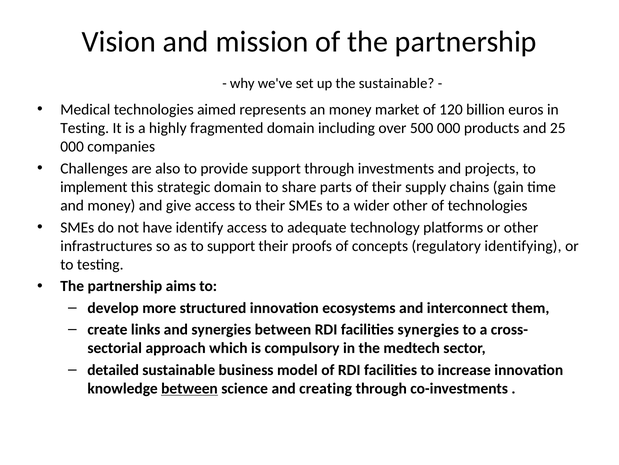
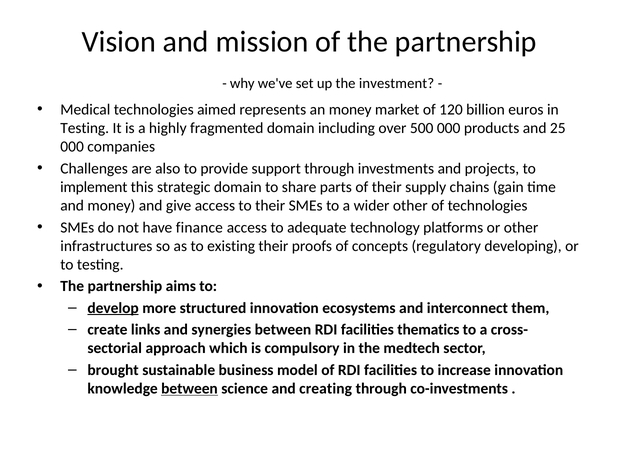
the sustainable: sustainable -> investment (397, 83)
identify: identify -> finance (199, 227)
to support: support -> existing (231, 246)
identifying: identifying -> developing (523, 246)
develop underline: none -> present (113, 308)
facilities synergies: synergies -> thematics (428, 329)
detailed: detailed -> brought (113, 369)
